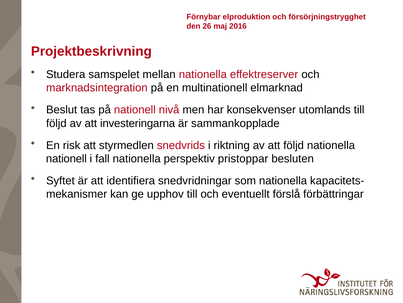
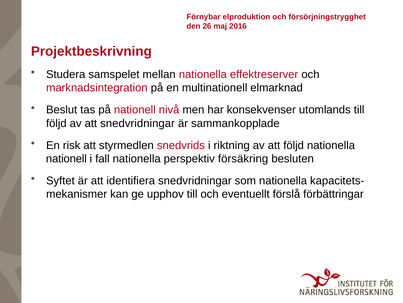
att investeringarna: investeringarna -> snedvridningar (138, 123)
pristoppar: pristoppar -> försäkring (243, 158)
